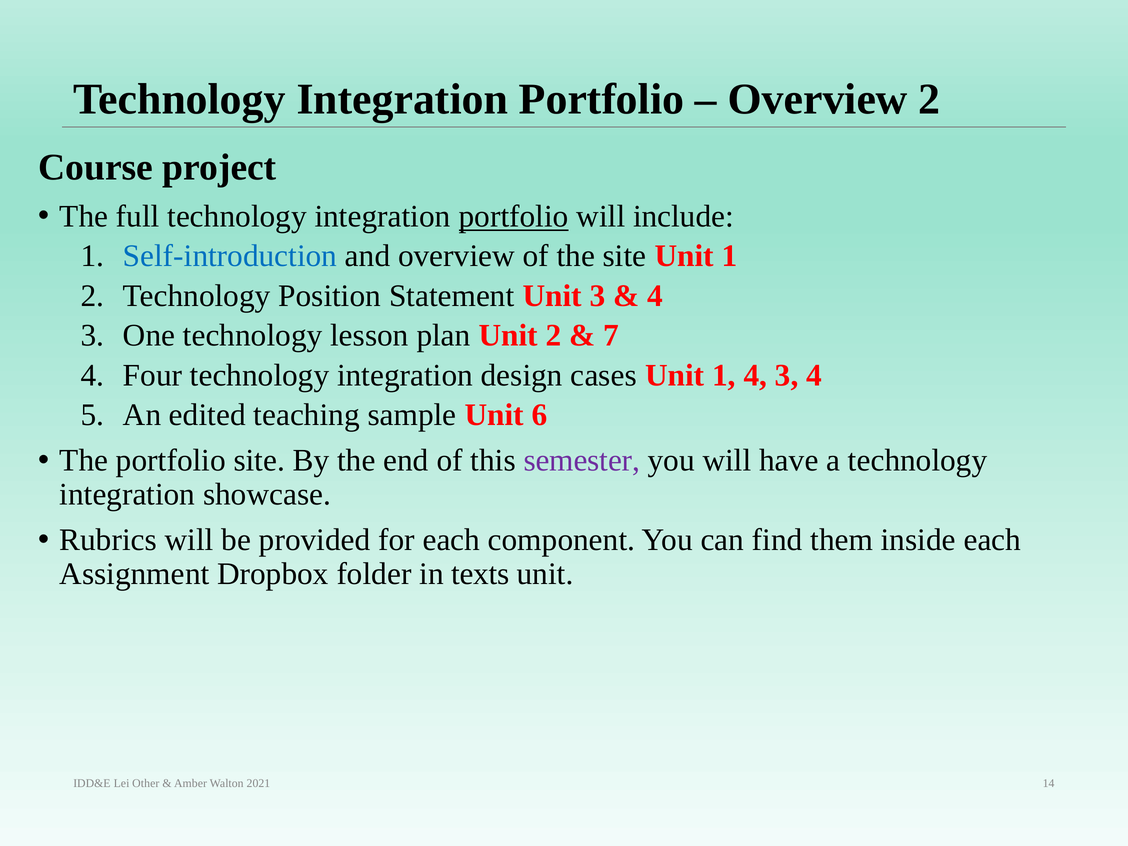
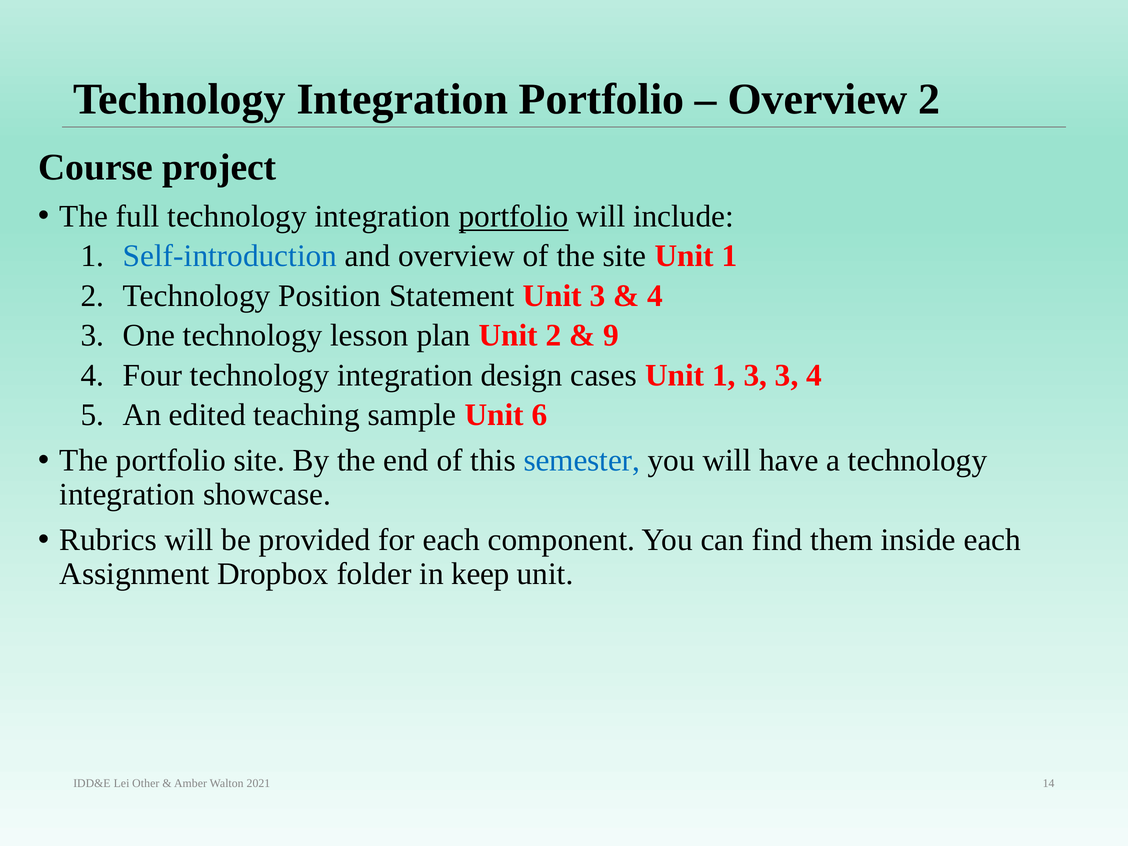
7: 7 -> 9 (611, 336)
1 4: 4 -> 3 (755, 375)
semester colour: purple -> blue (582, 461)
texts: texts -> keep (480, 574)
